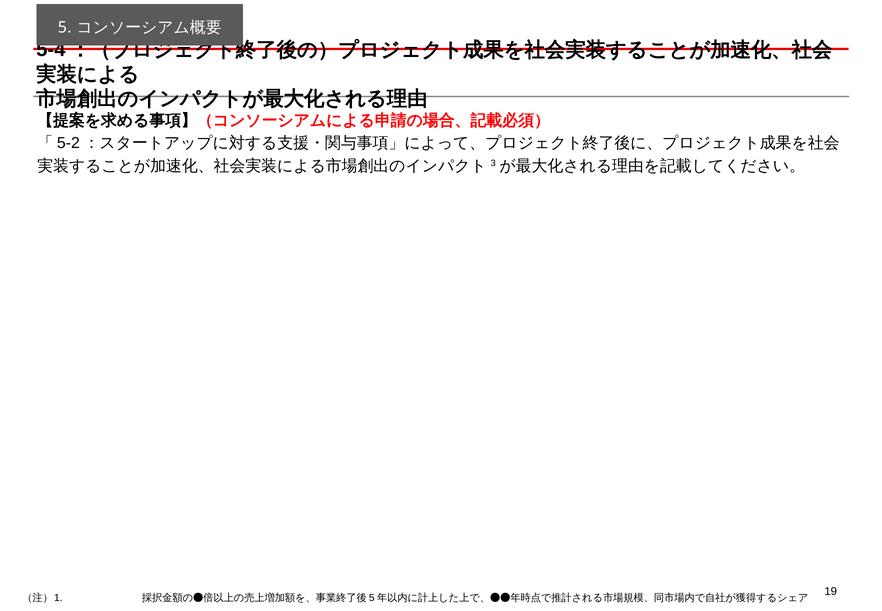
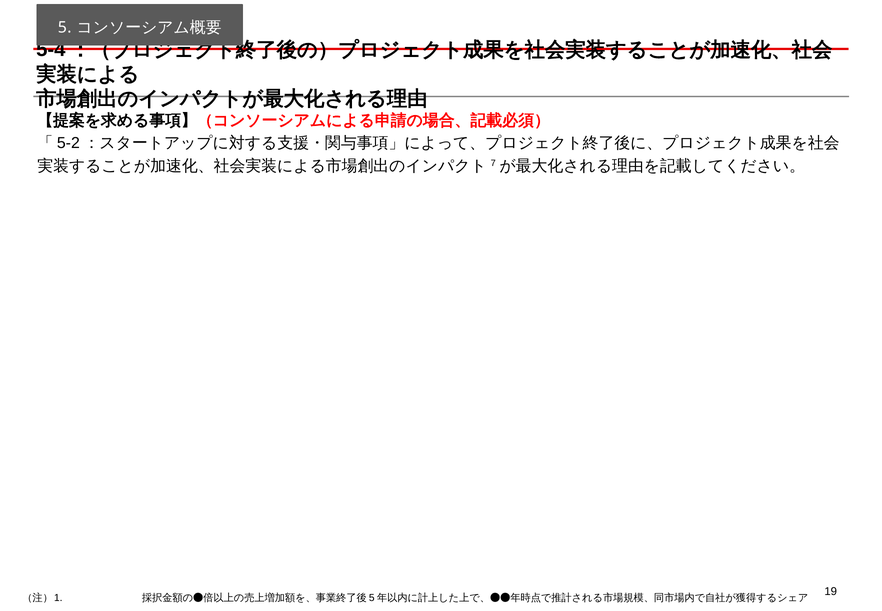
3: 3 -> 7 (493, 163)
